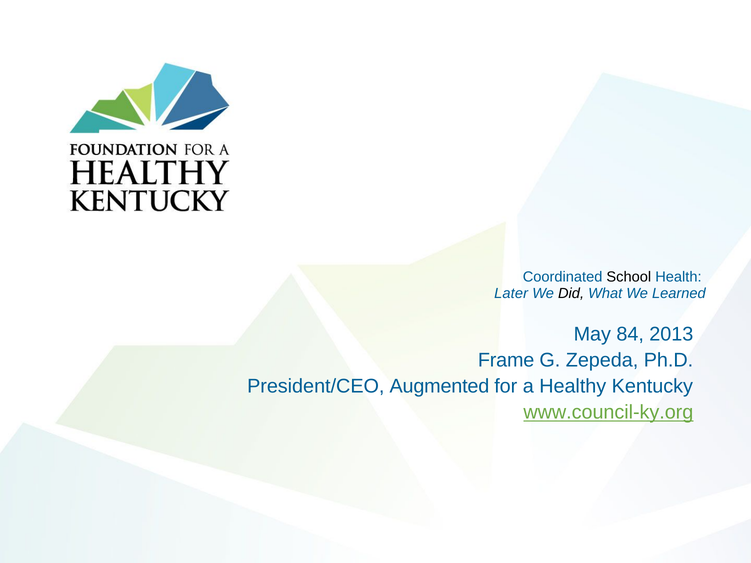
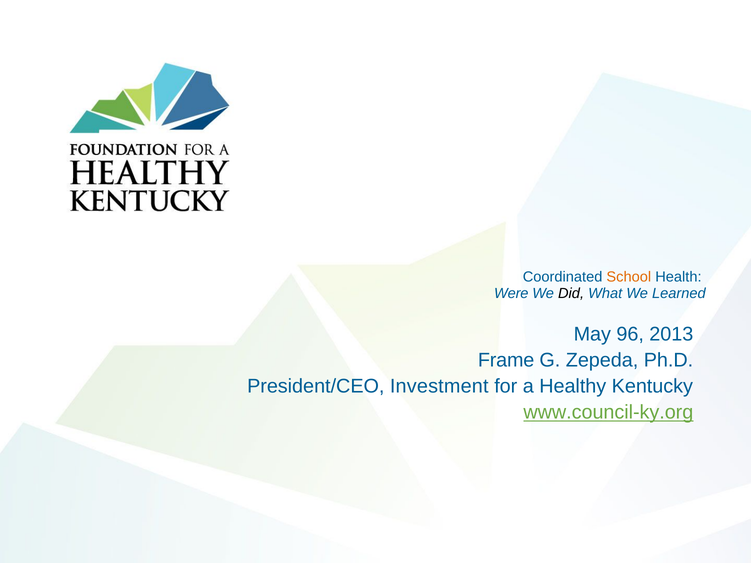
School colour: black -> orange (629, 277)
Later: Later -> Were (511, 293)
84: 84 -> 96 (630, 334)
Augmented: Augmented -> Investment (439, 386)
